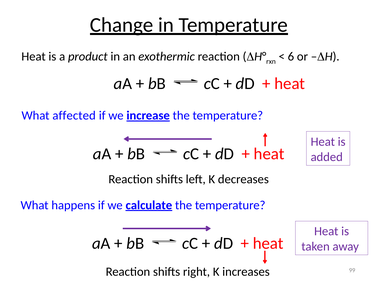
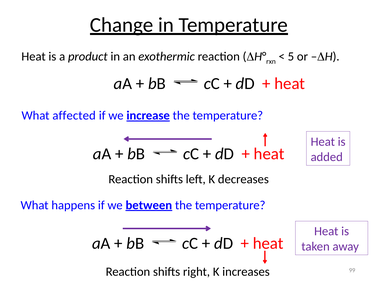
6: 6 -> 5 (291, 57)
calculate: calculate -> between (149, 205)
